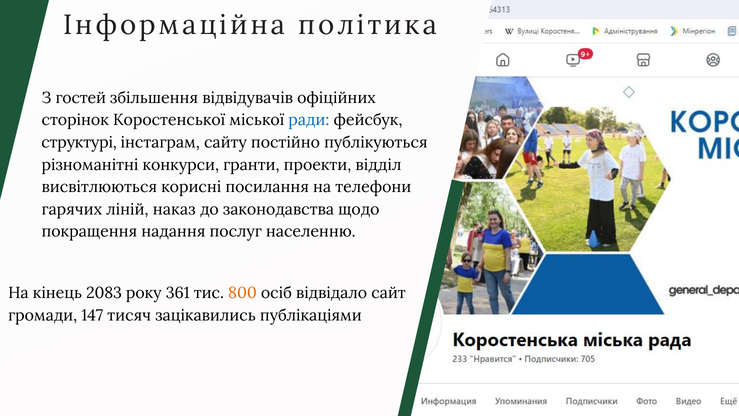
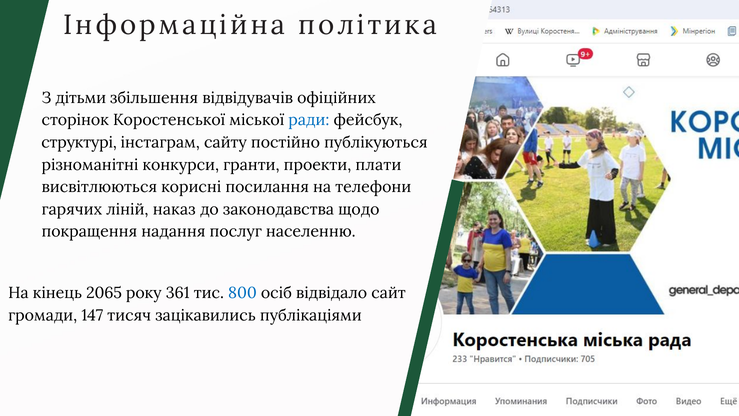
гостей: гостей -> дітьми (81, 98)
відділ: відділ -> плати (378, 165)
2083: 2083 -> 2065 (104, 293)
800 colour: orange -> blue (242, 293)
